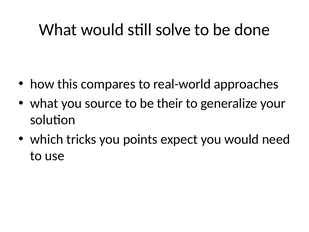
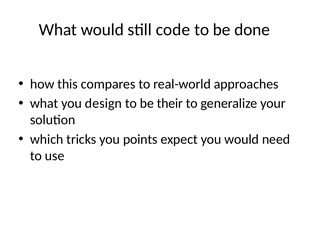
solve: solve -> code (173, 30)
source: source -> design (103, 103)
